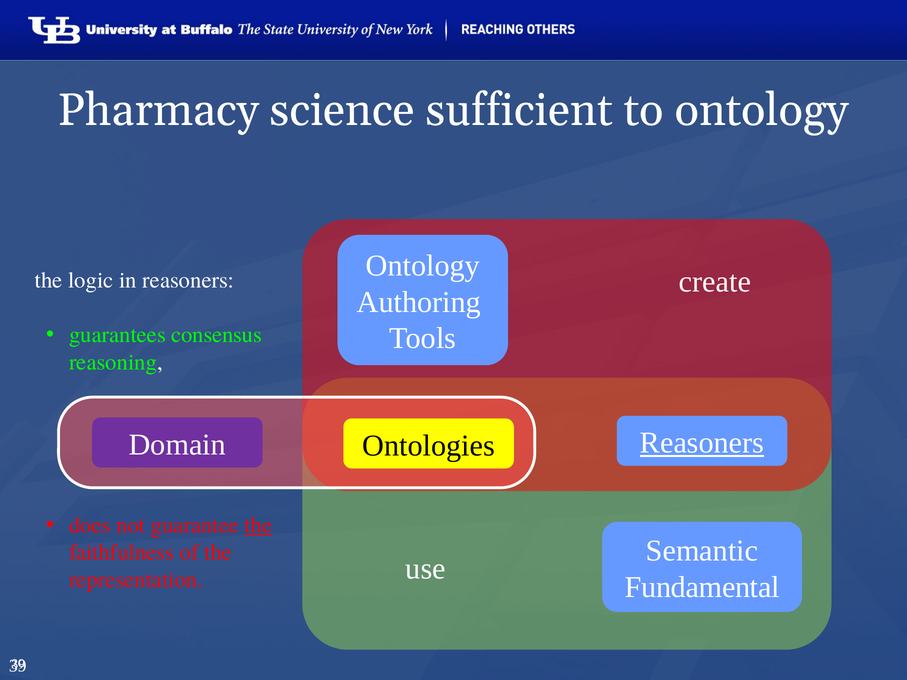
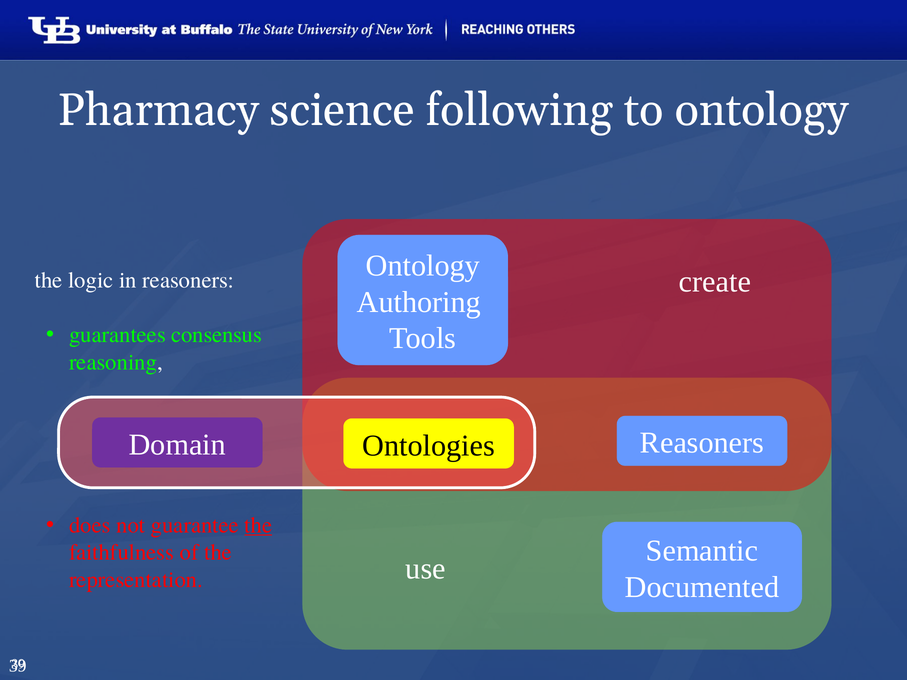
sufficient: sufficient -> following (519, 110)
Reasoners underline: present -> none (702, 443)
Fundamental: Fundamental -> Documented (702, 587)
